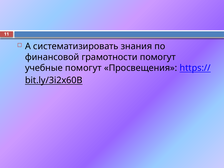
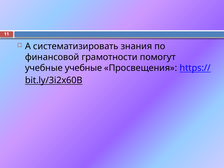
учебные помогут: помогут -> учебные (83, 68)
